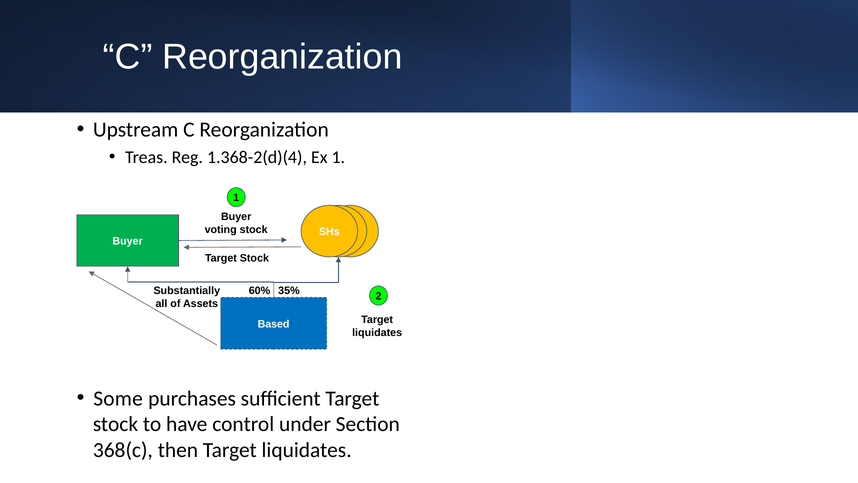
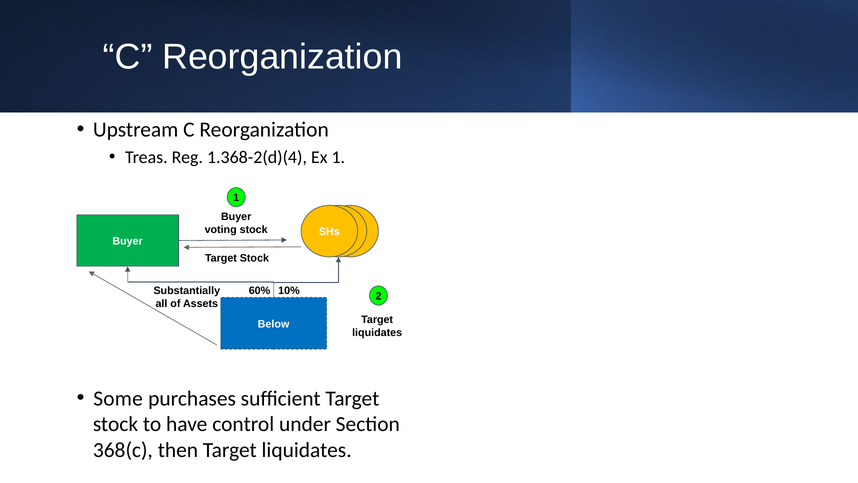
35%: 35% -> 10% (289, 290)
Based: Based -> Below (274, 324)
